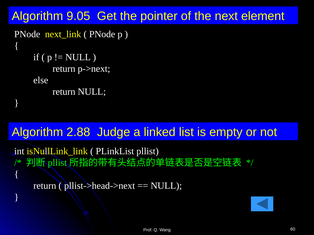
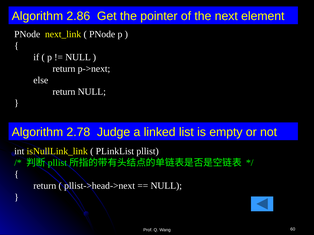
9.05: 9.05 -> 2.86 (78, 16)
2.88: 2.88 -> 2.78 (78, 132)
